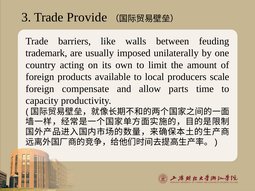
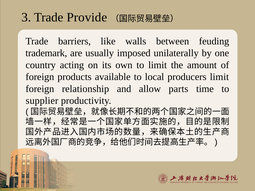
producers scale: scale -> limit (219, 77)
compensate: compensate -> relationship (85, 89)
capacity: capacity -> supplier (42, 101)
